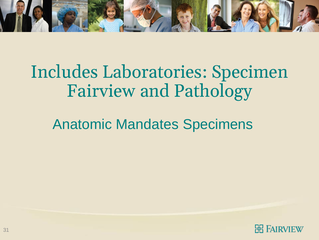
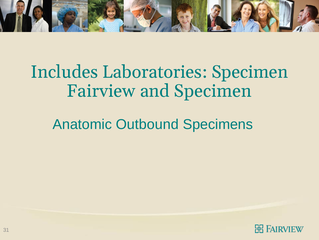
and Pathology: Pathology -> Specimen (213, 91)
Mandates: Mandates -> Outbound (147, 124)
